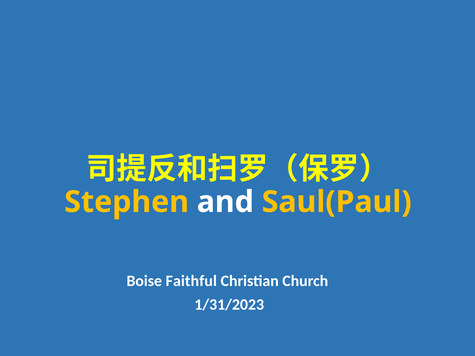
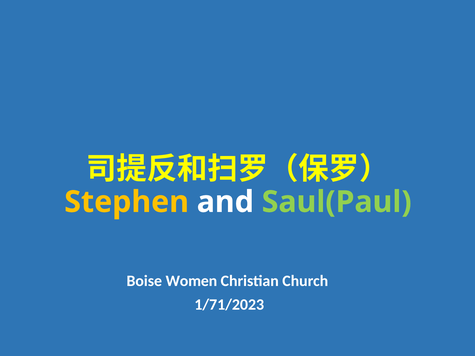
Saul(Paul colour: yellow -> light green (337, 202)
Faithful: Faithful -> Women (191, 281)
1/31/2023: 1/31/2023 -> 1/71/2023 (229, 305)
